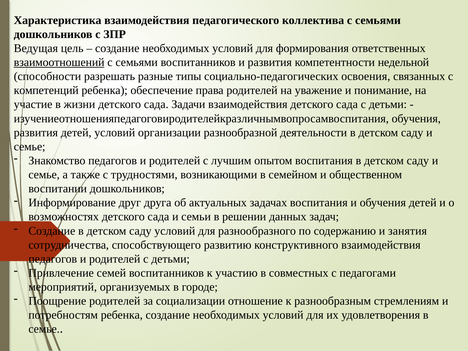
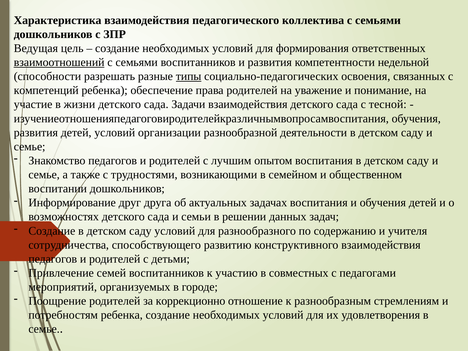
типы underline: none -> present (189, 76)
сада с детьми: детьми -> тесной (388, 104)
занятия: занятия -> учителя (408, 231)
социализации: социализации -> коррекционно (191, 301)
